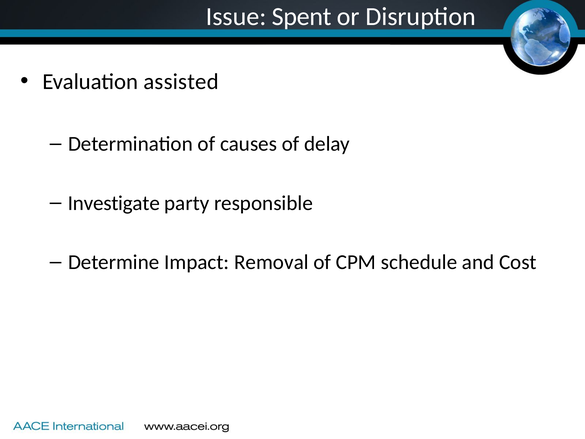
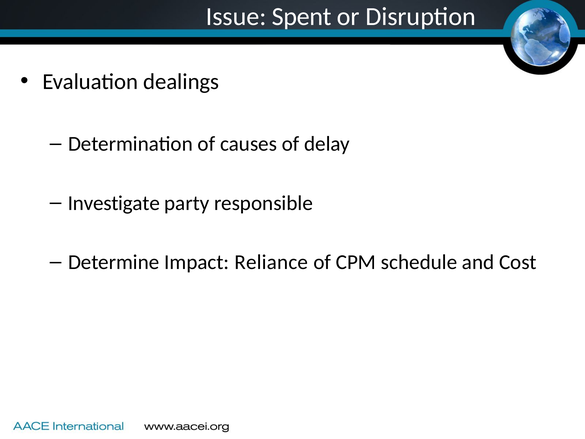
assisted: assisted -> dealings (181, 82)
Removal: Removal -> Reliance (271, 262)
